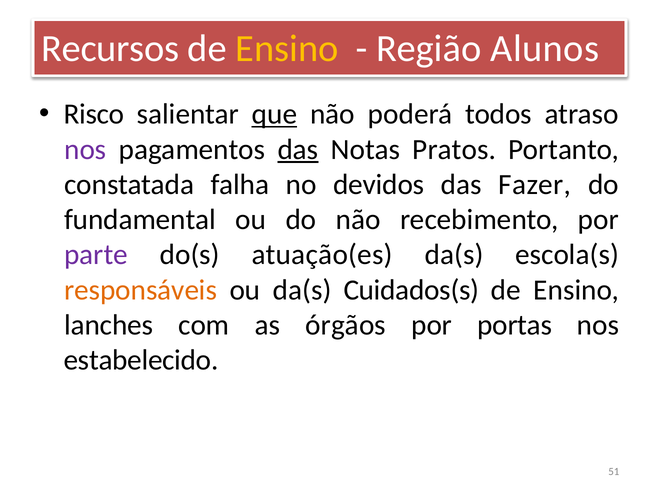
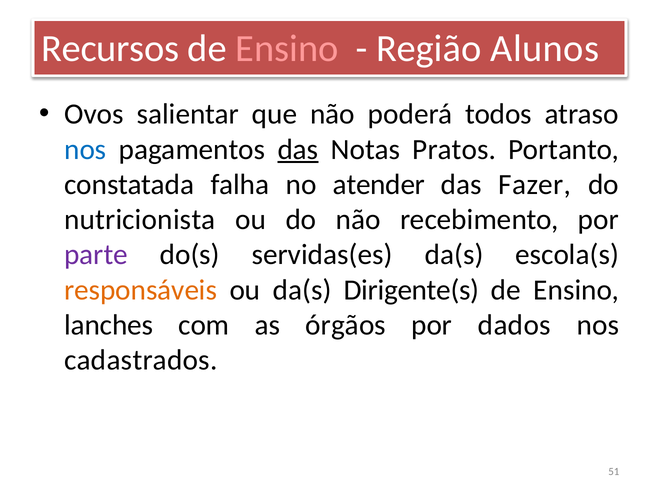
Ensino colour: yellow -> pink (287, 49)
Risco: Risco -> Ovos (94, 114)
que underline: present -> none (274, 114)
nos colour: purple -> blue (85, 149)
devidos: devidos -> atender (379, 185)
fundamental: fundamental -> nutricionista (140, 220)
atuação(es: atuação(es -> servidas(es (322, 255)
Cuidados(s: Cuidados(s -> Dirigente(s (411, 290)
portas: portas -> dados (514, 325)
estabelecido: estabelecido -> cadastrados (141, 360)
